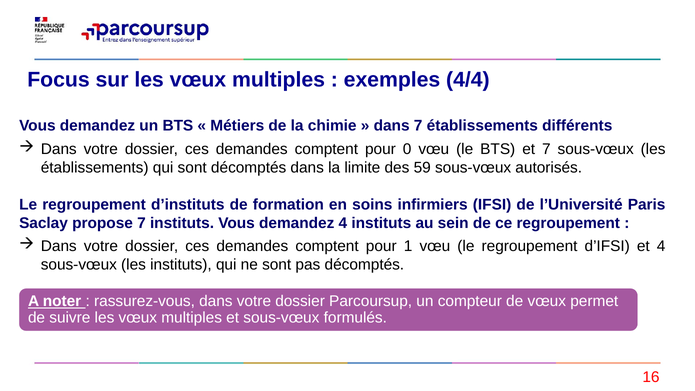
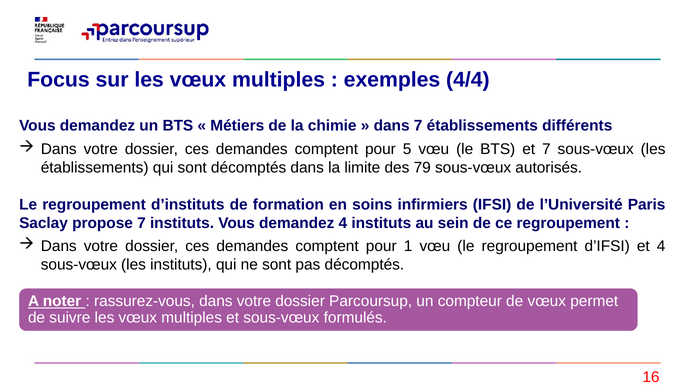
0: 0 -> 5 (407, 149)
59: 59 -> 79 (422, 167)
